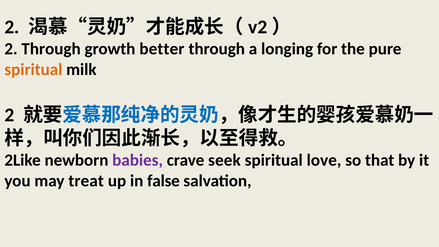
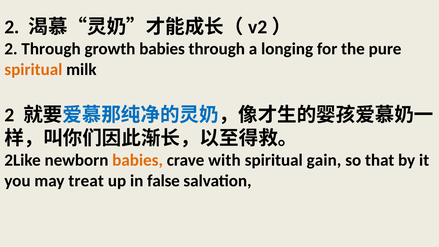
growth better: better -> babies (162, 49)
babies colour: purple -> orange (138, 160)
seek: seek -> with (224, 160)
love: love -> gain (324, 160)
